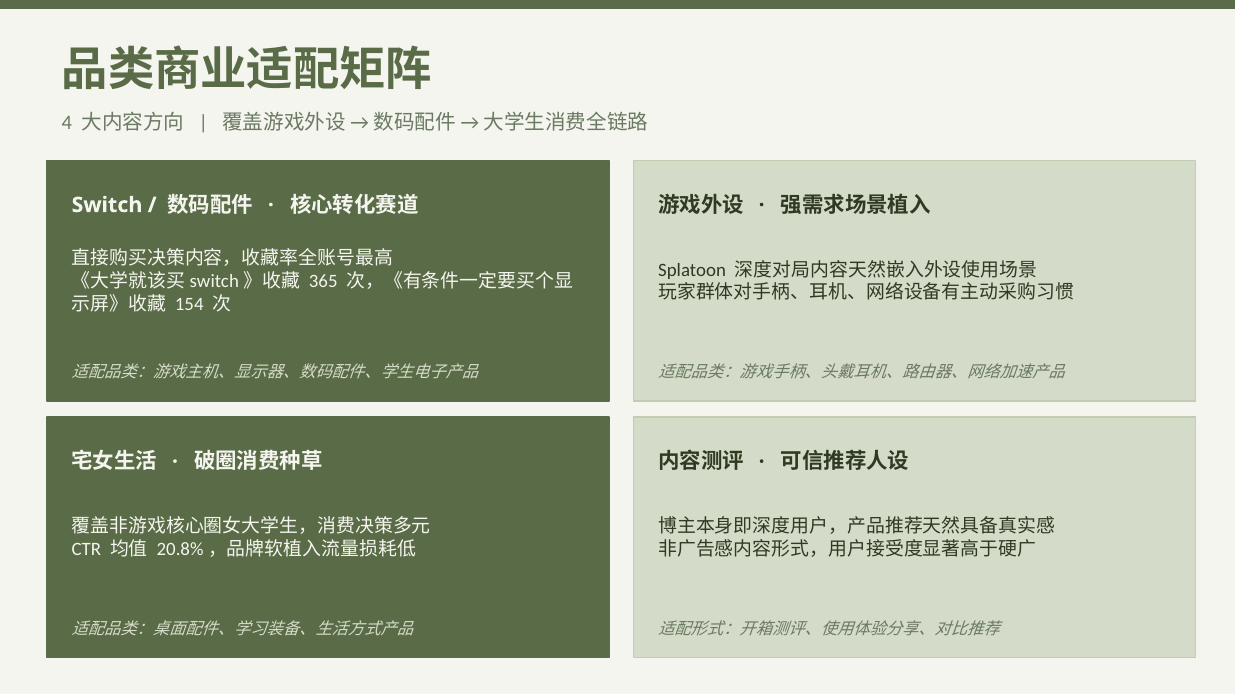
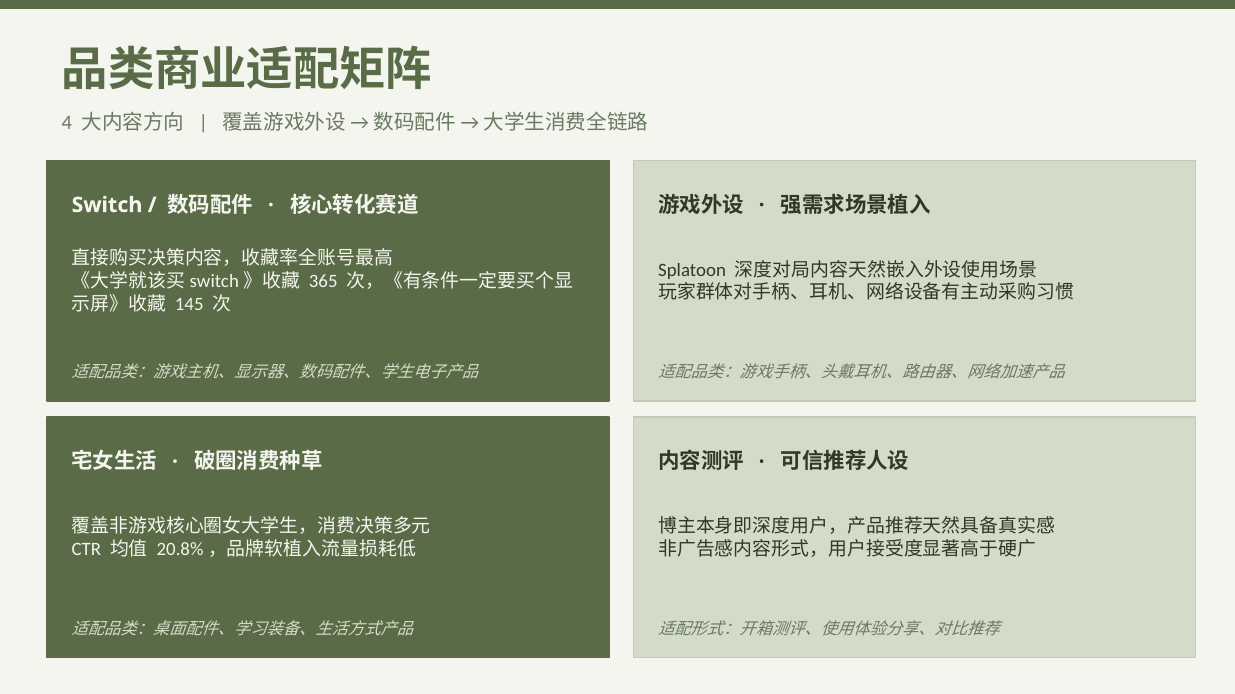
154: 154 -> 145 (189, 304)
